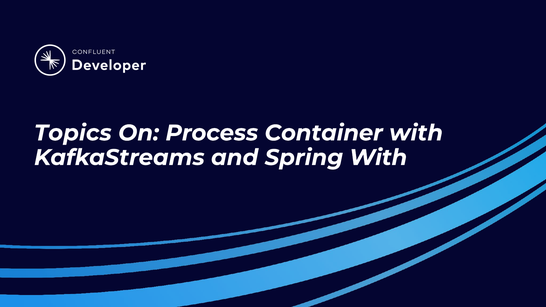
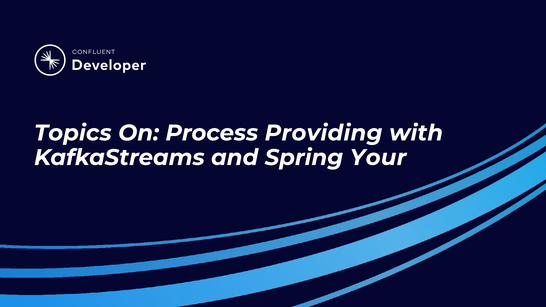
Container: Container -> Providing (324, 133)
Spring With: With -> Your (378, 158)
